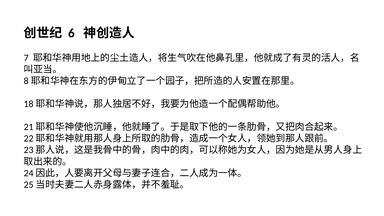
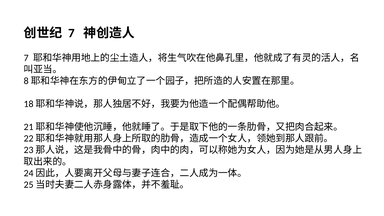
6: 6 -> 7 (71, 33)
